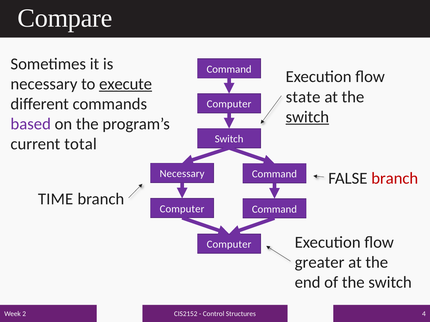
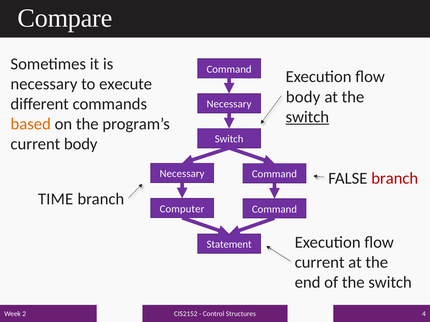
execute underline: present -> none (126, 84)
state: state -> body (303, 97)
Computer: Computer -> Necessary (229, 104)
based colour: purple -> orange (31, 124)
current total: total -> body (81, 144)
Computer: Computer -> Statement (229, 245)
greater: greater -> current (320, 263)
